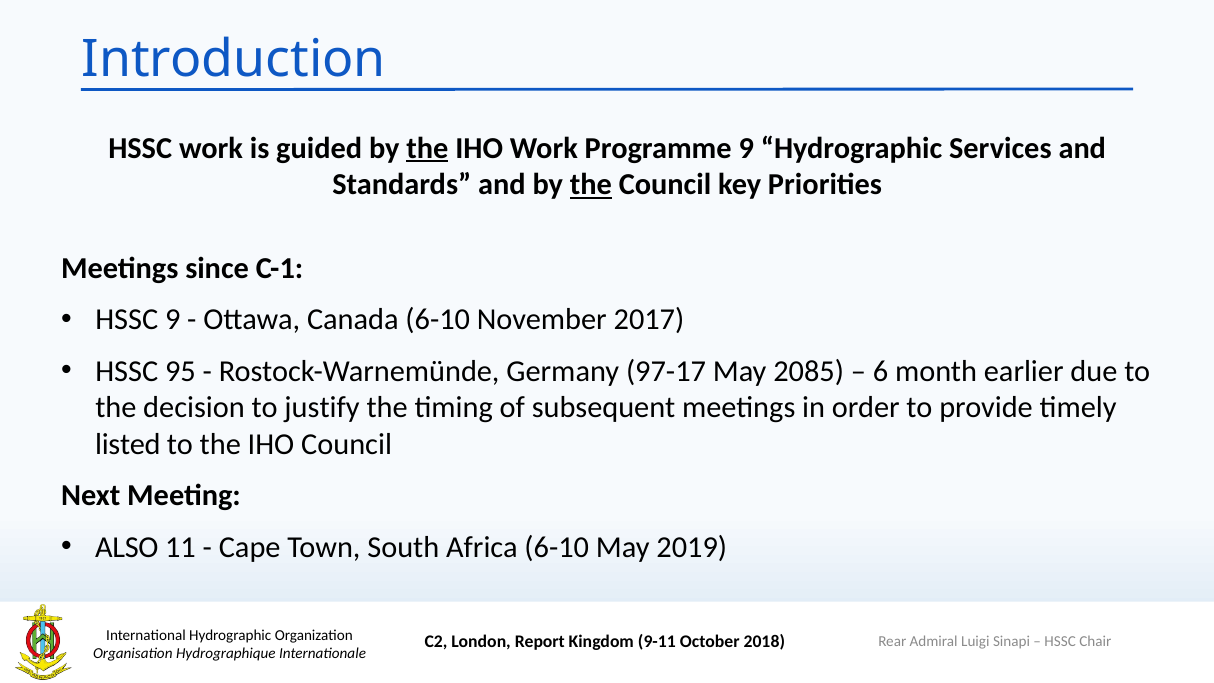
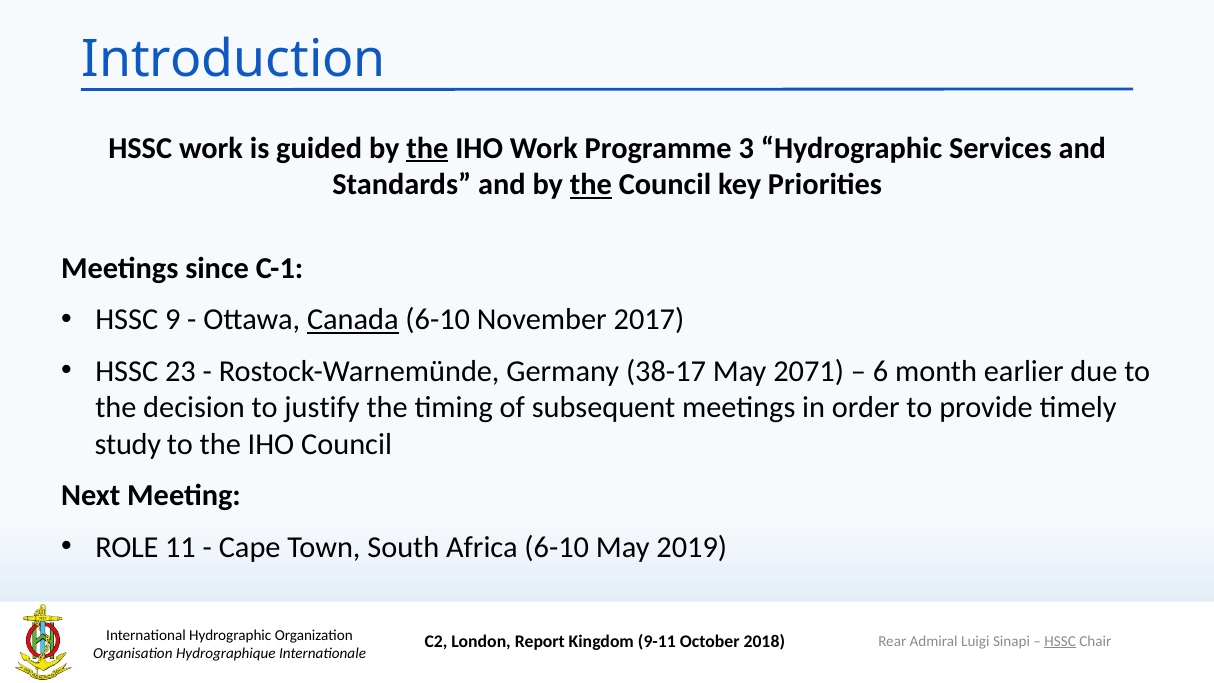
Programme 9: 9 -> 3 (746, 148)
Canada underline: none -> present (353, 320)
95: 95 -> 23 (180, 371)
97-17: 97-17 -> 38-17 (666, 371)
2085: 2085 -> 2071 (809, 371)
listed: listed -> study (128, 444)
ALSO: ALSO -> ROLE (127, 547)
HSSC underline: none -> present (1060, 641)
